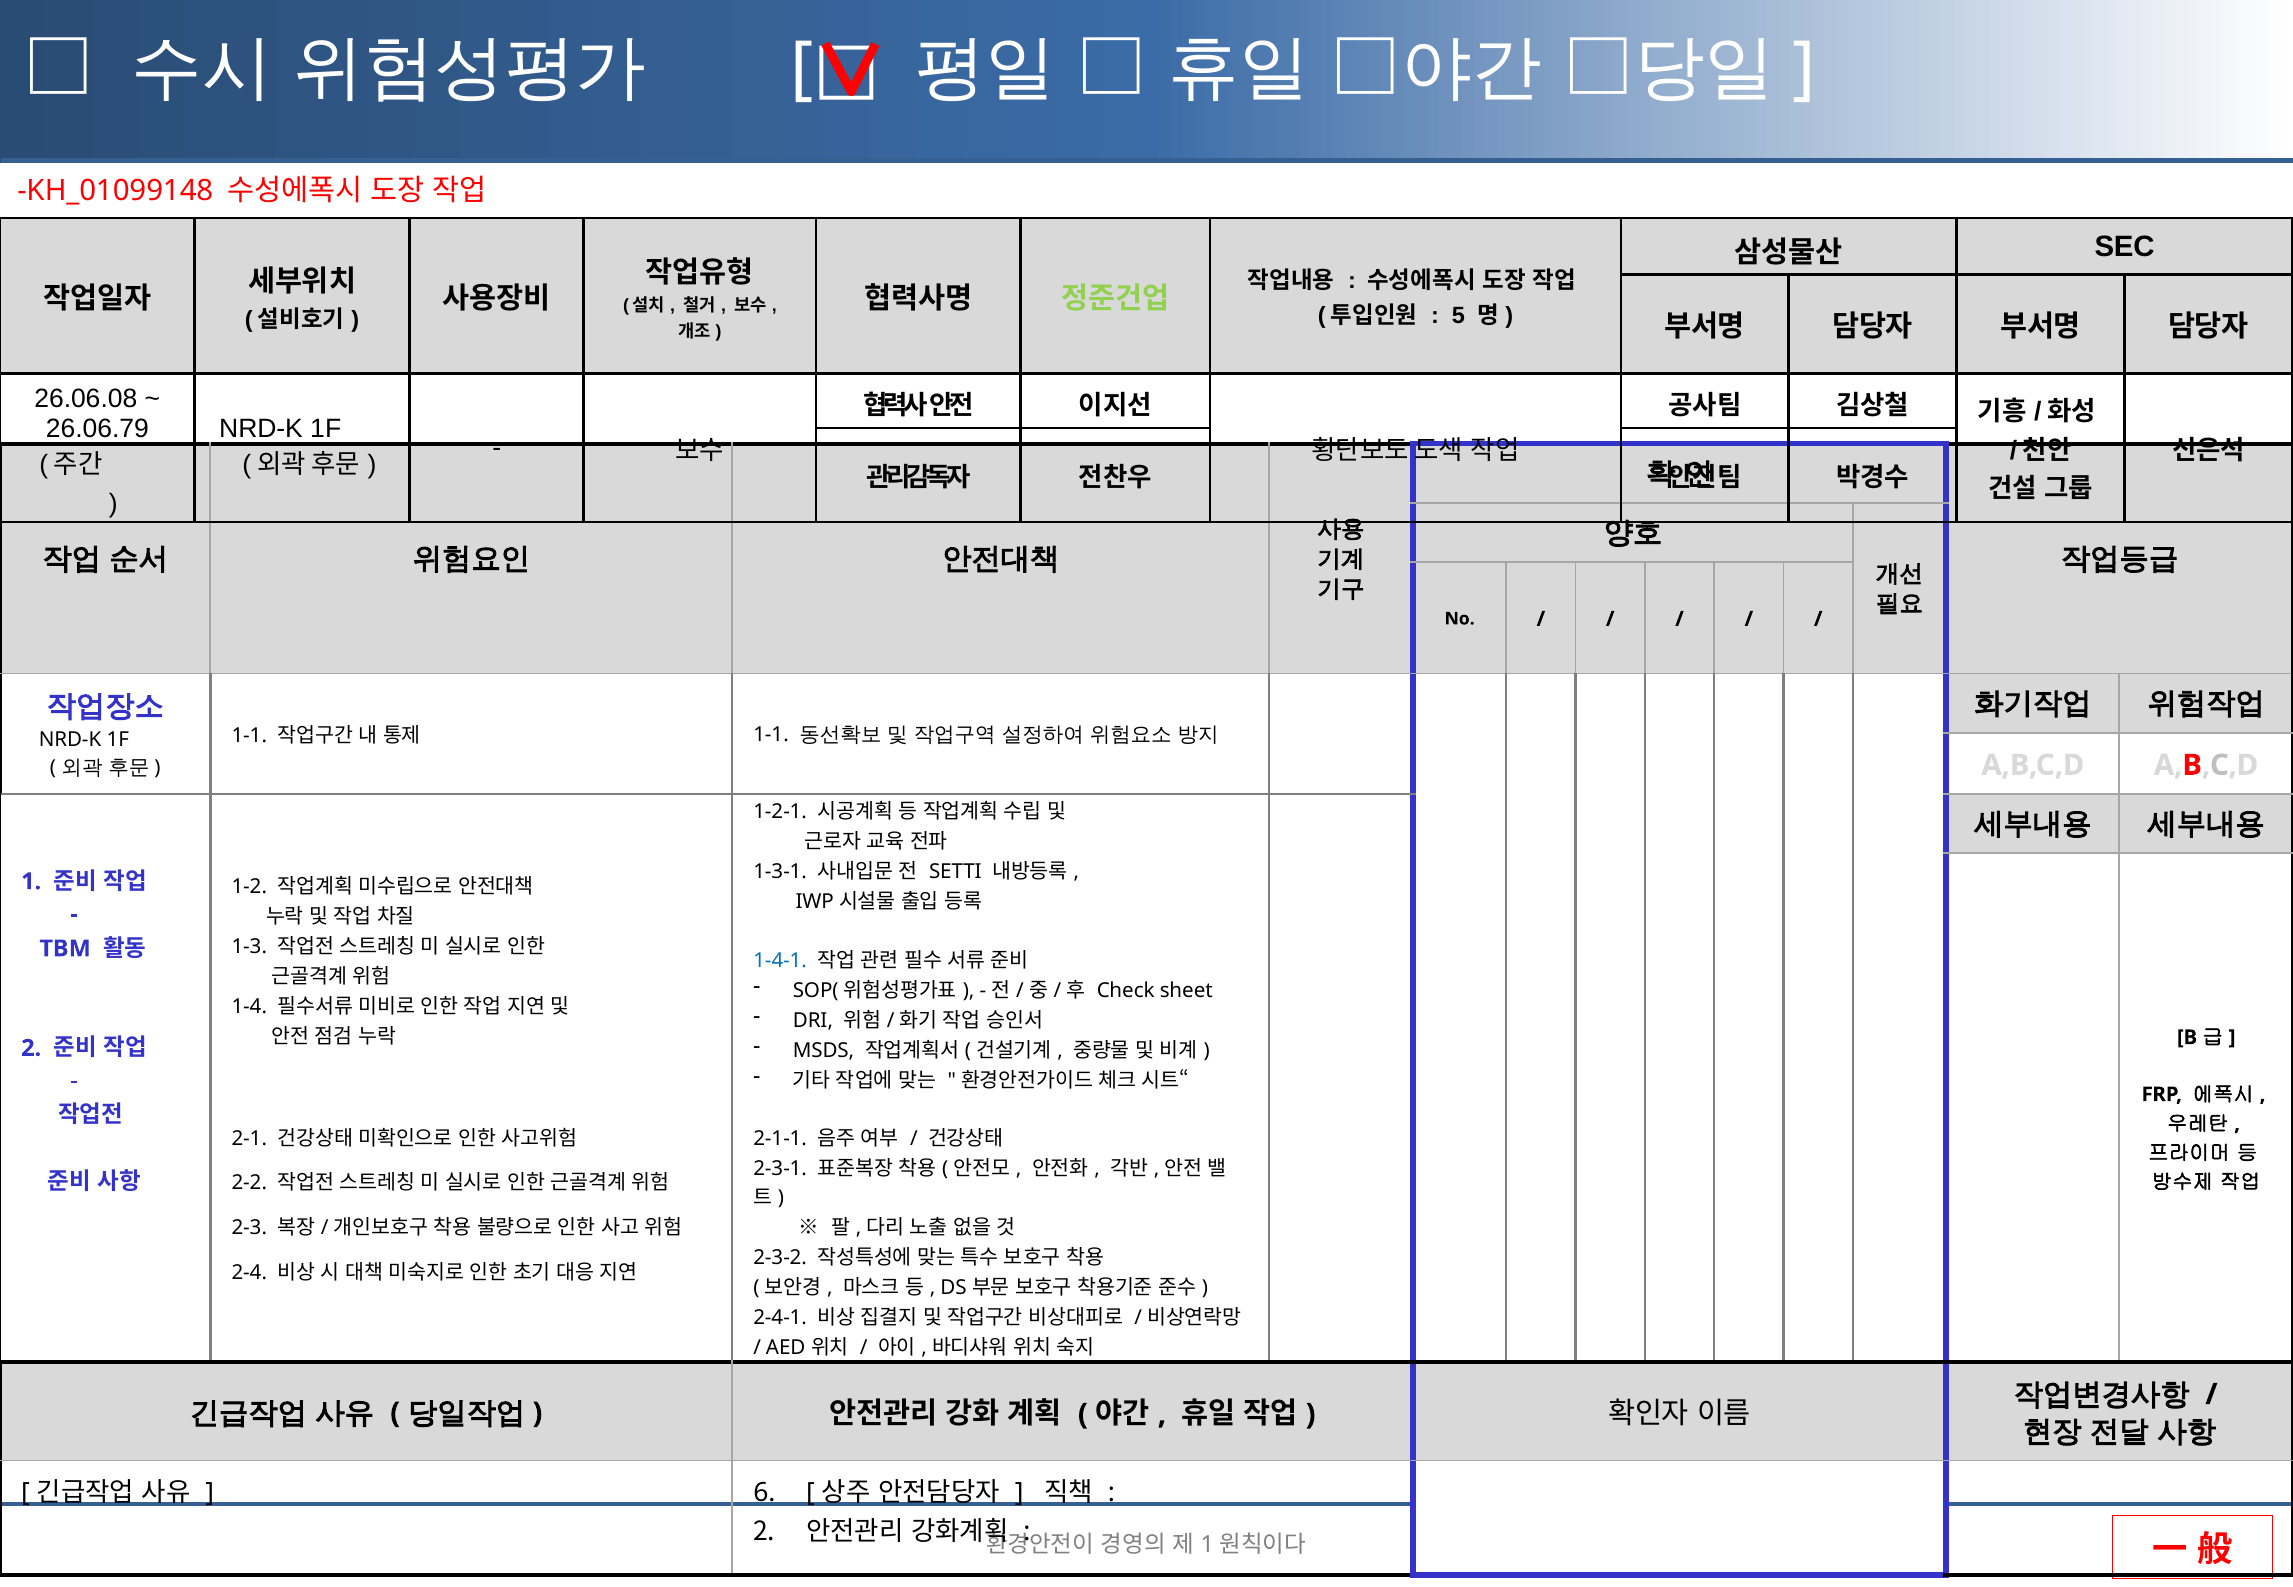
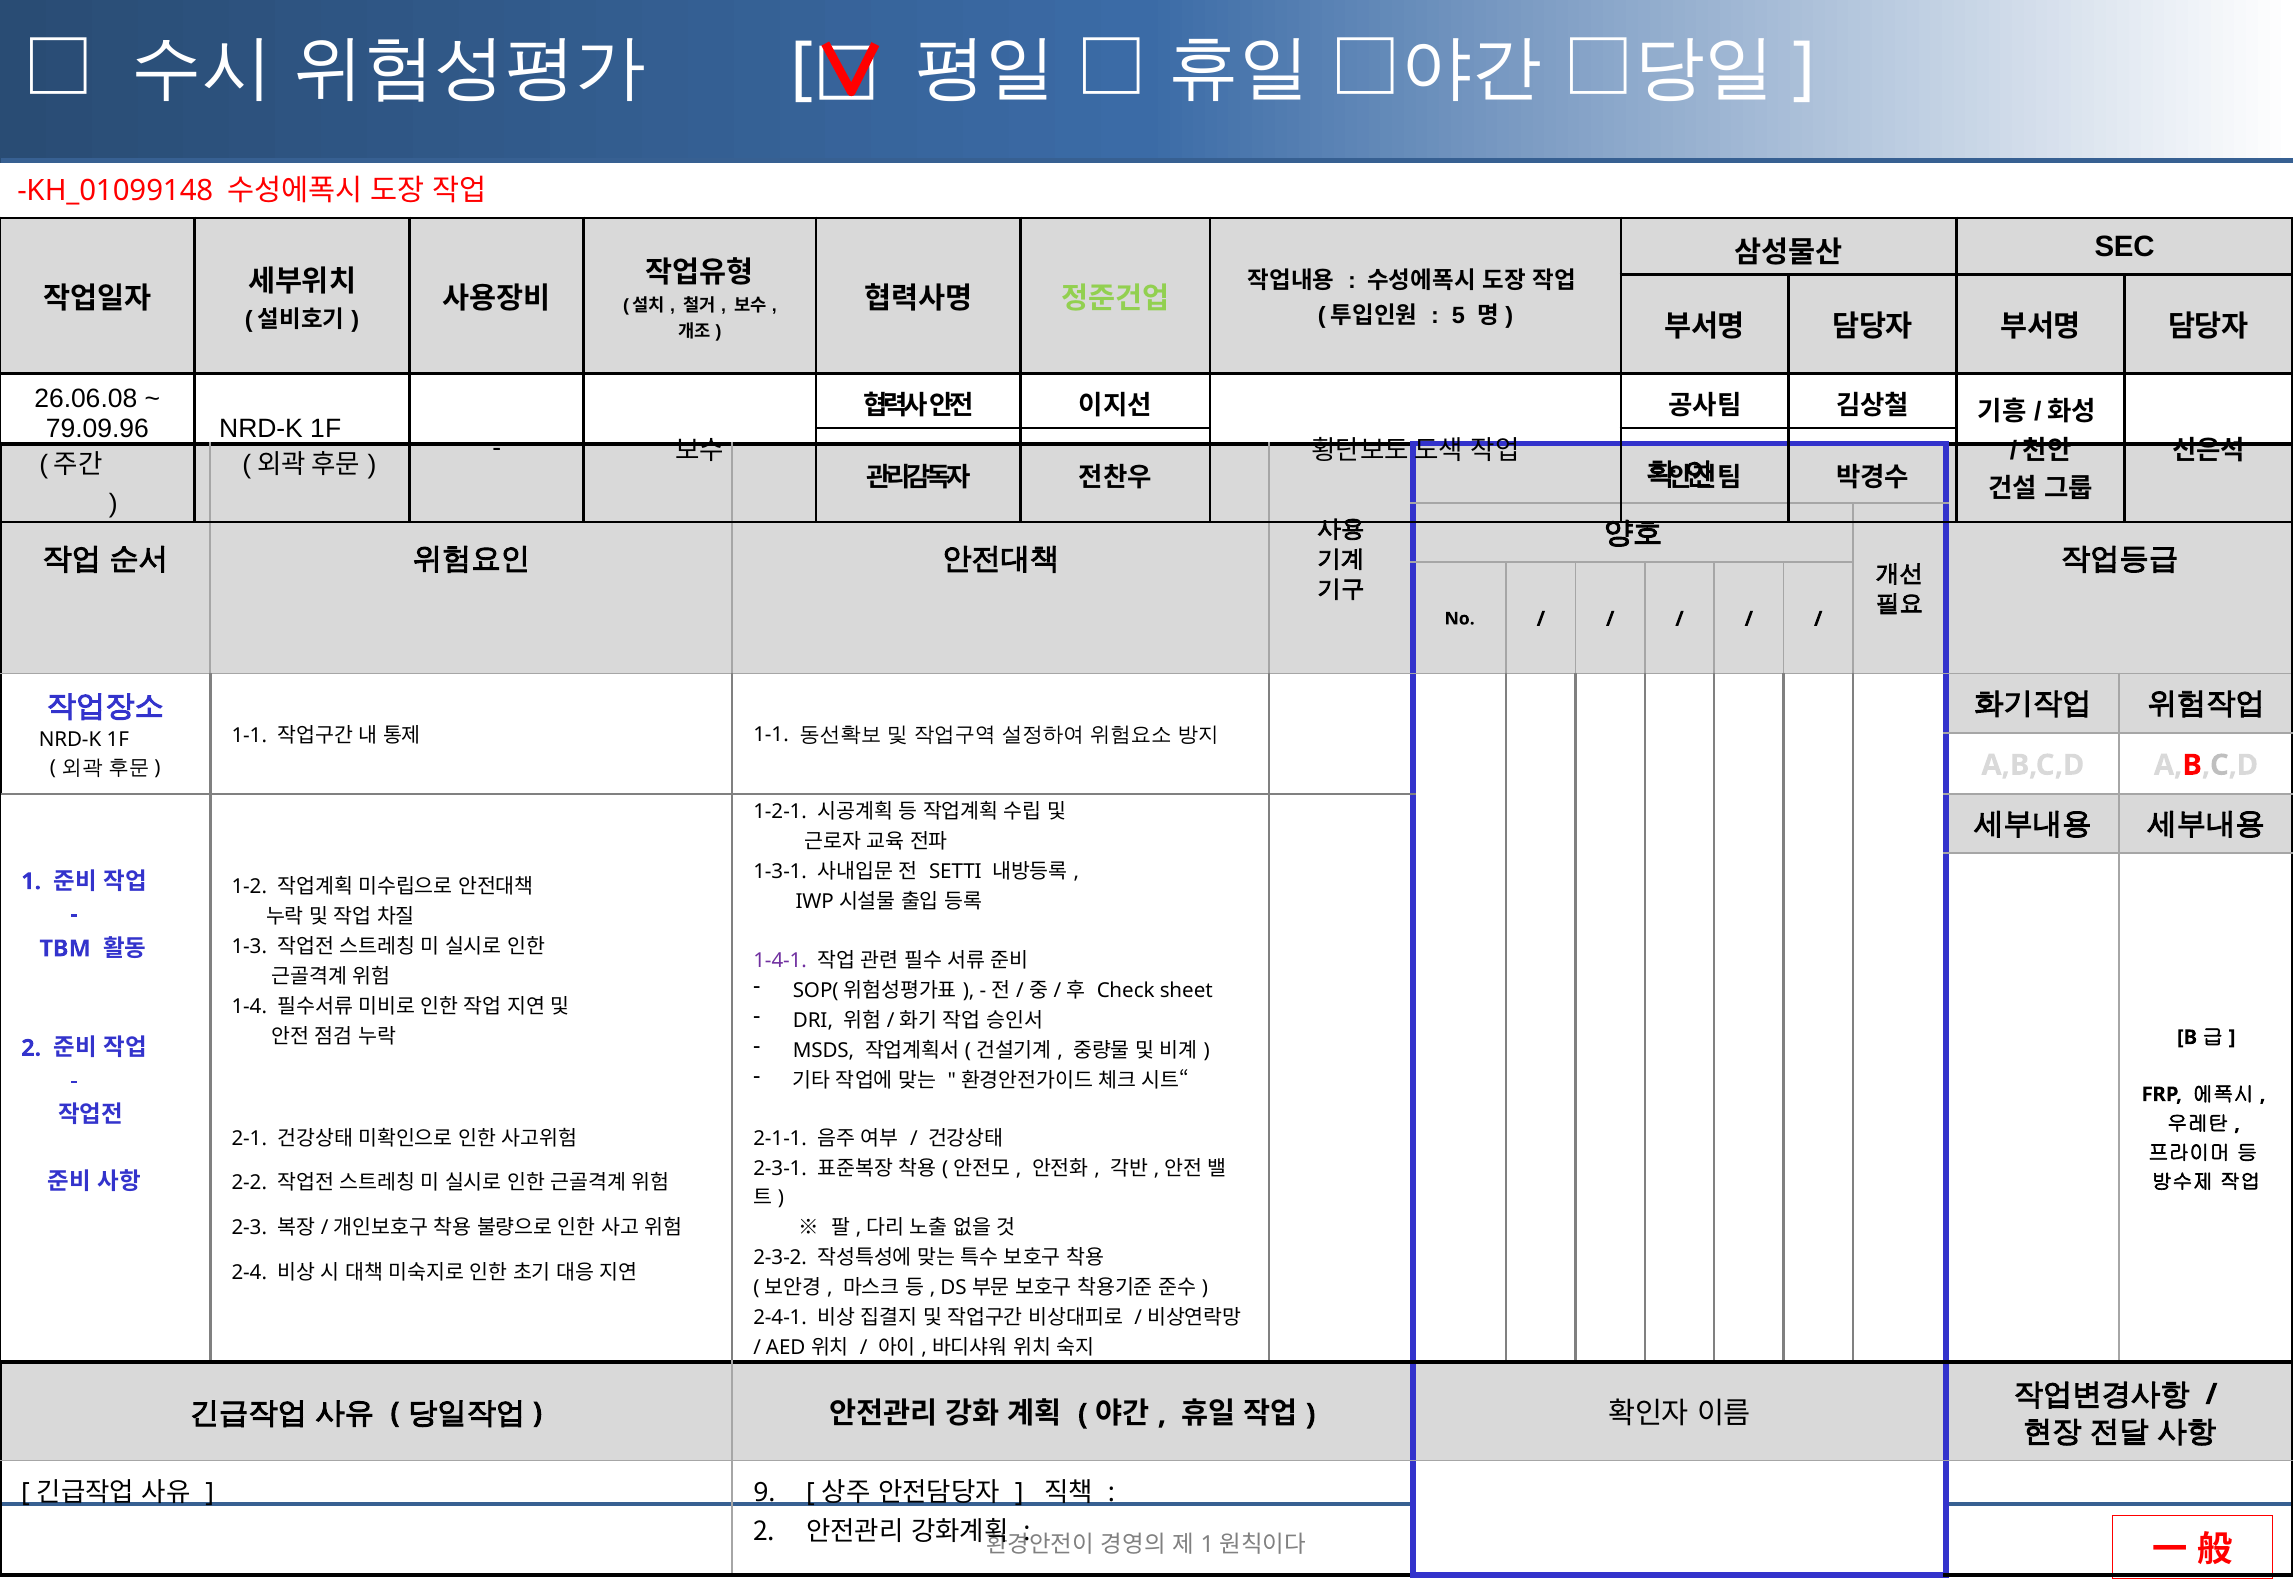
26.06.79: 26.06.79 -> 79.09.96 (97, 429)
1-4-1 colour: blue -> purple (780, 961)
6: 6 -> 9 (764, 1493)
